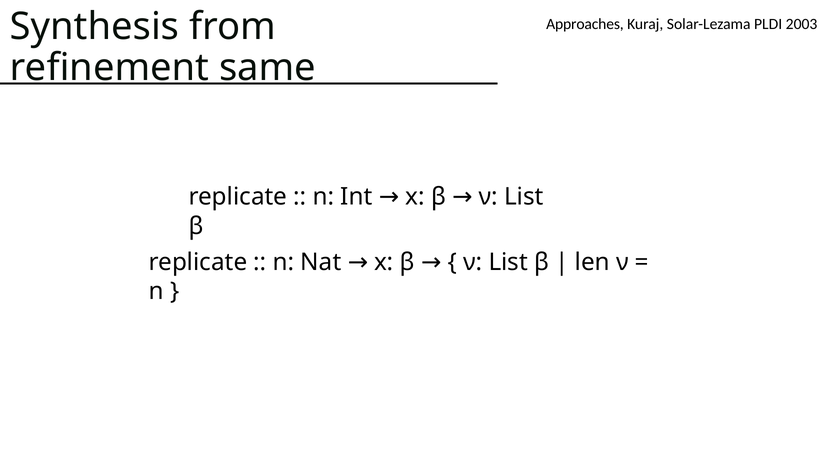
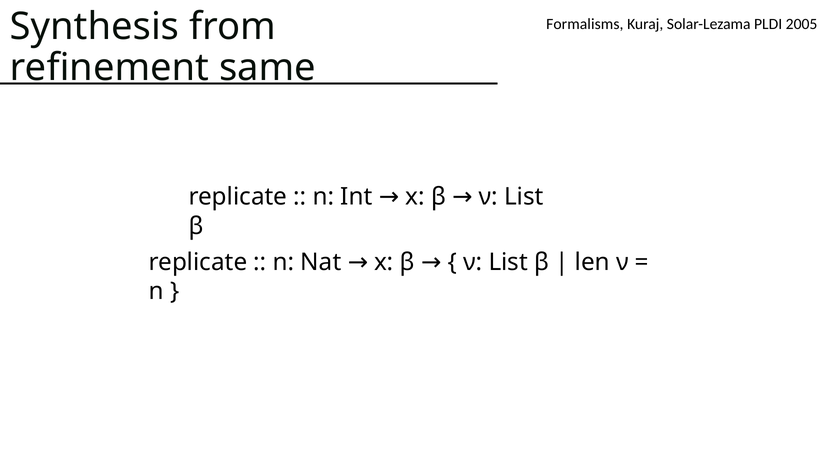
Approaches: Approaches -> Formalisms (585, 24)
2003: 2003 -> 2005 (802, 24)
